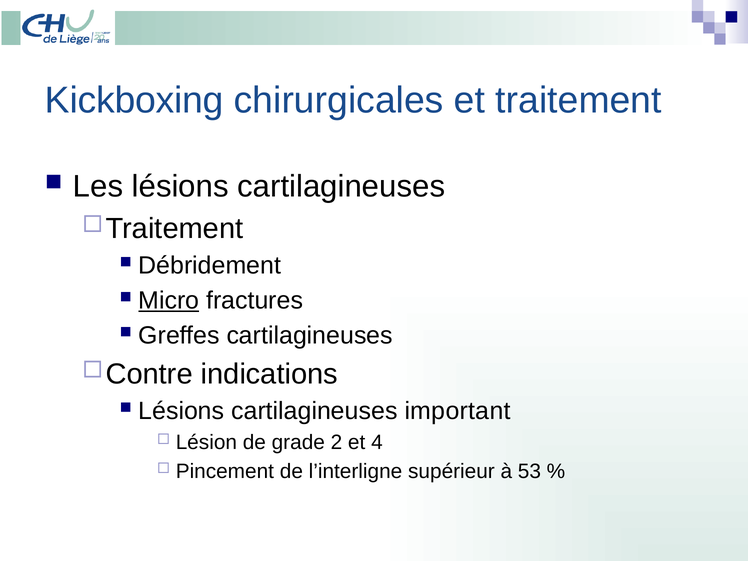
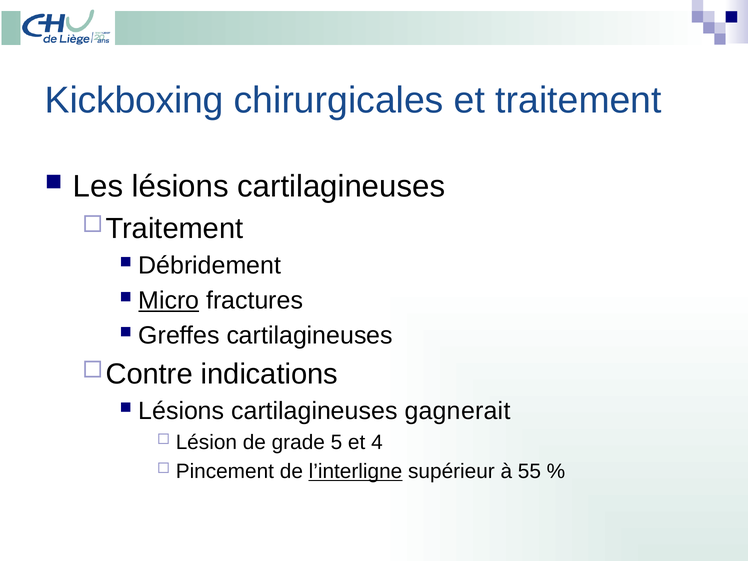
important: important -> gagnerait (458, 411)
2: 2 -> 5 (336, 442)
l’interligne underline: none -> present (355, 471)
53: 53 -> 55 (529, 471)
